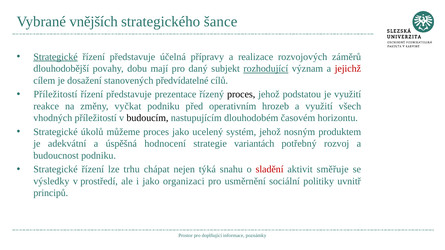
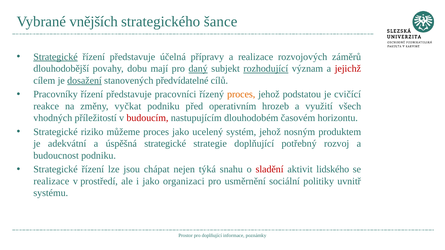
daný underline: none -> present (198, 69)
dosažení underline: none -> present (84, 81)
Příležitostí: Příležitostí -> Pracovníky (56, 94)
prezentace: prezentace -> pracovníci (175, 94)
proces colour: black -> orange (241, 94)
je využití: využití -> cvičící (348, 94)
budoucím colour: black -> red (147, 118)
úkolů: úkolů -> riziko (92, 132)
úspěšná hodnocení: hodnocení -> strategické (165, 144)
strategie variantách: variantách -> doplňující (254, 144)
trhu: trhu -> jsou (132, 170)
směřuje: směřuje -> lidského (333, 170)
výsledky: výsledky -> realizace (51, 181)
principů: principů -> systému (51, 193)
